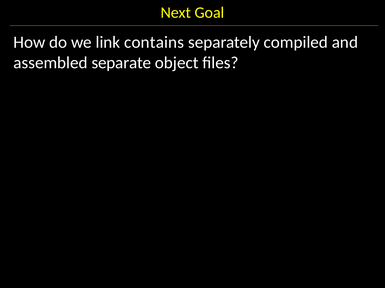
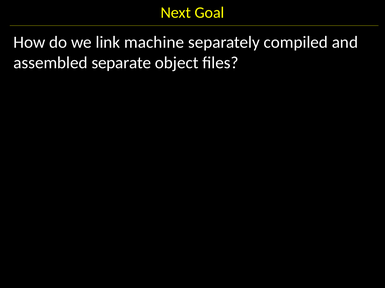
contains: contains -> machine (154, 42)
